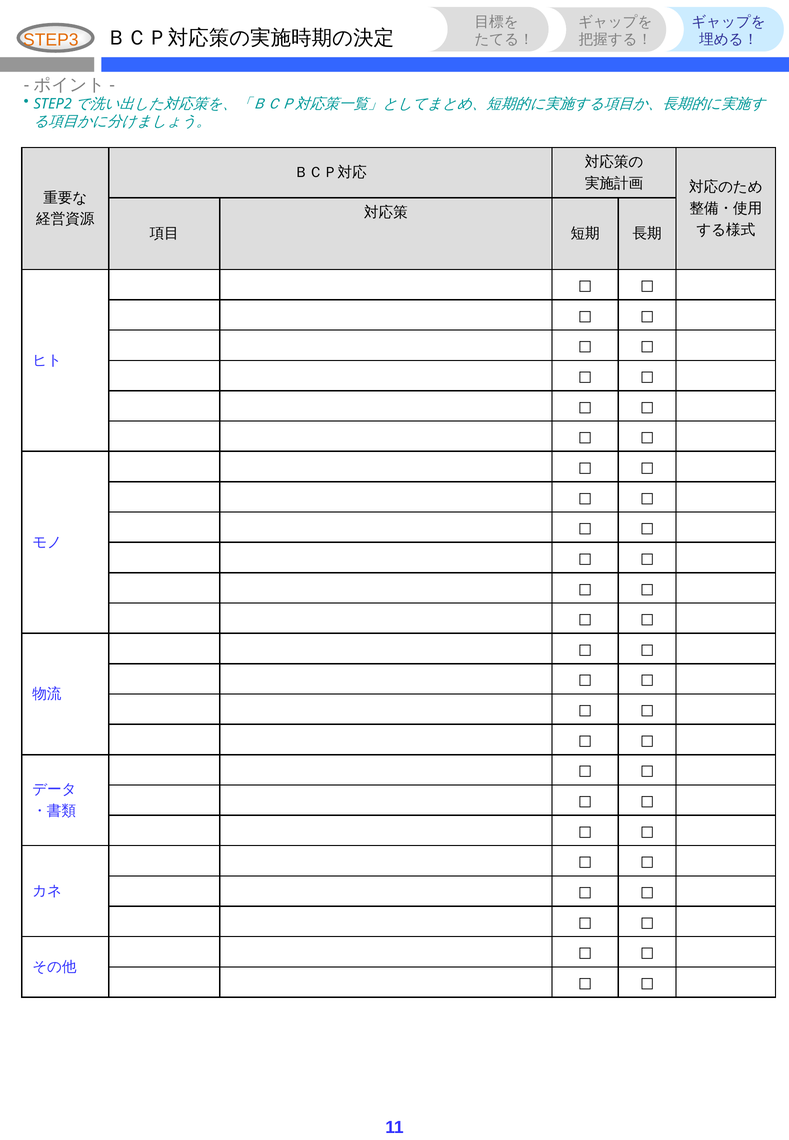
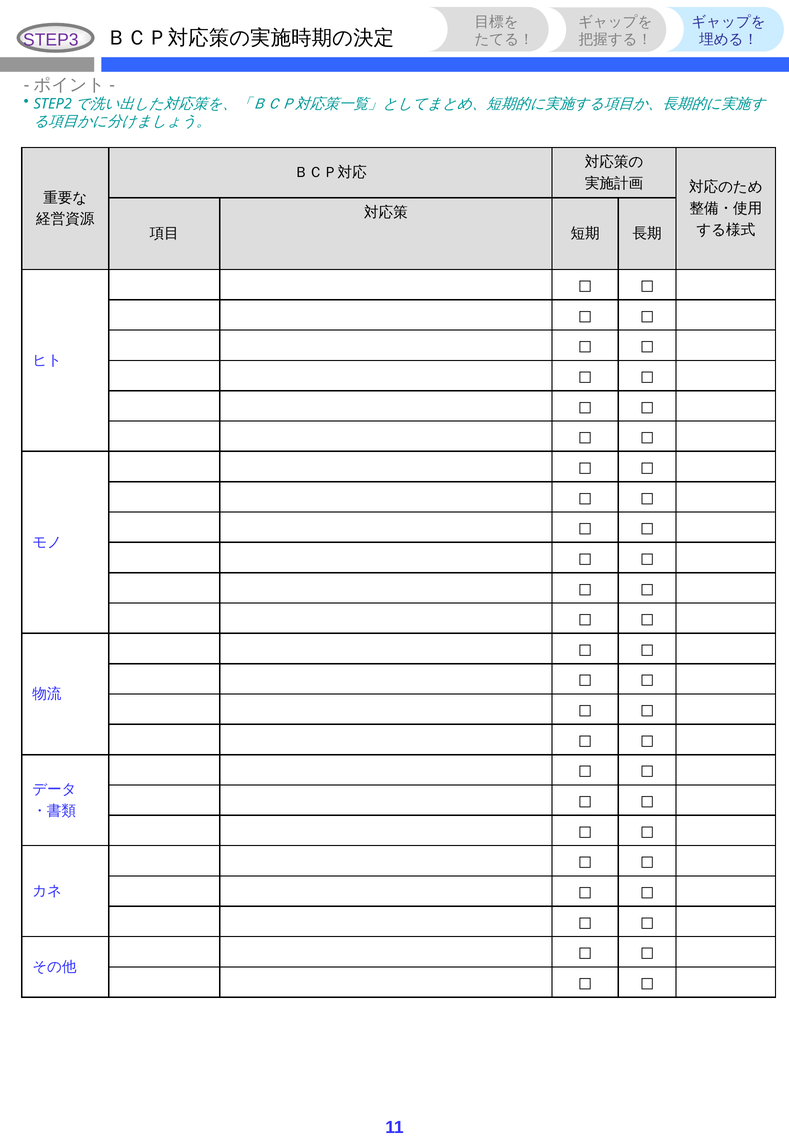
STEP3 colour: orange -> purple (51, 40)
